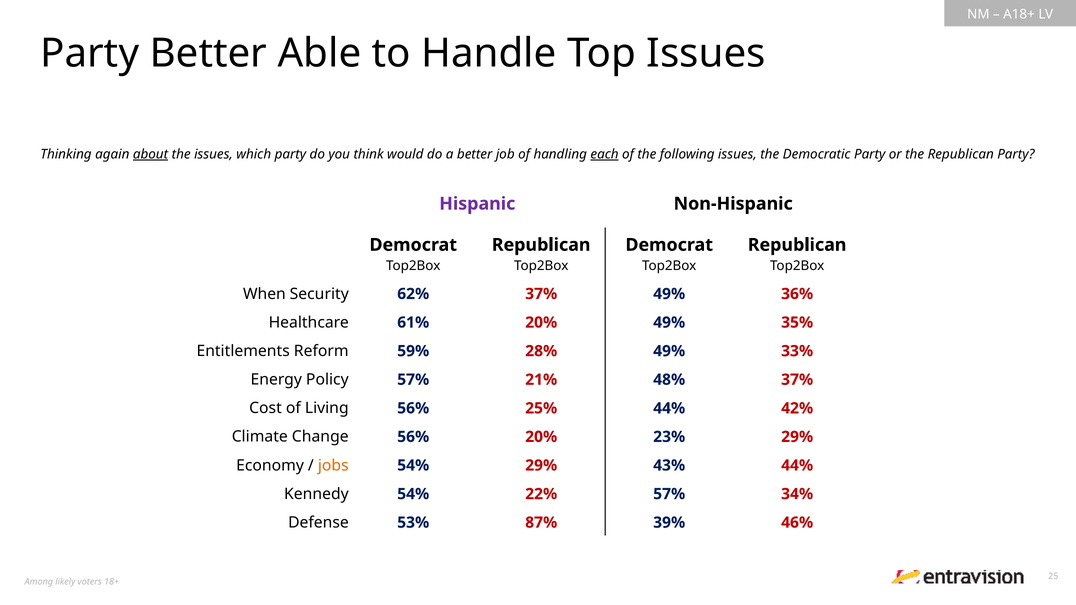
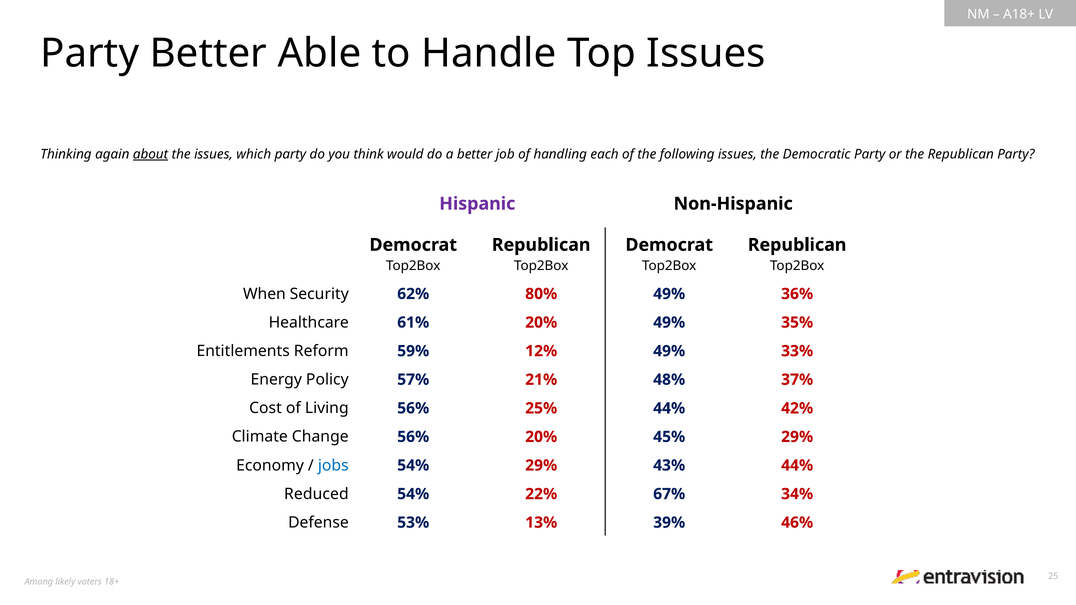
each underline: present -> none (605, 154)
62% 37%: 37% -> 80% (541, 294)
28%: 28% -> 12% (541, 351)
23%: 23% -> 45% (669, 437)
jobs colour: orange -> blue (333, 466)
Kennedy: Kennedy -> Reduced (316, 494)
22% 57%: 57% -> 67% (669, 494)
87%: 87% -> 13% (541, 523)
